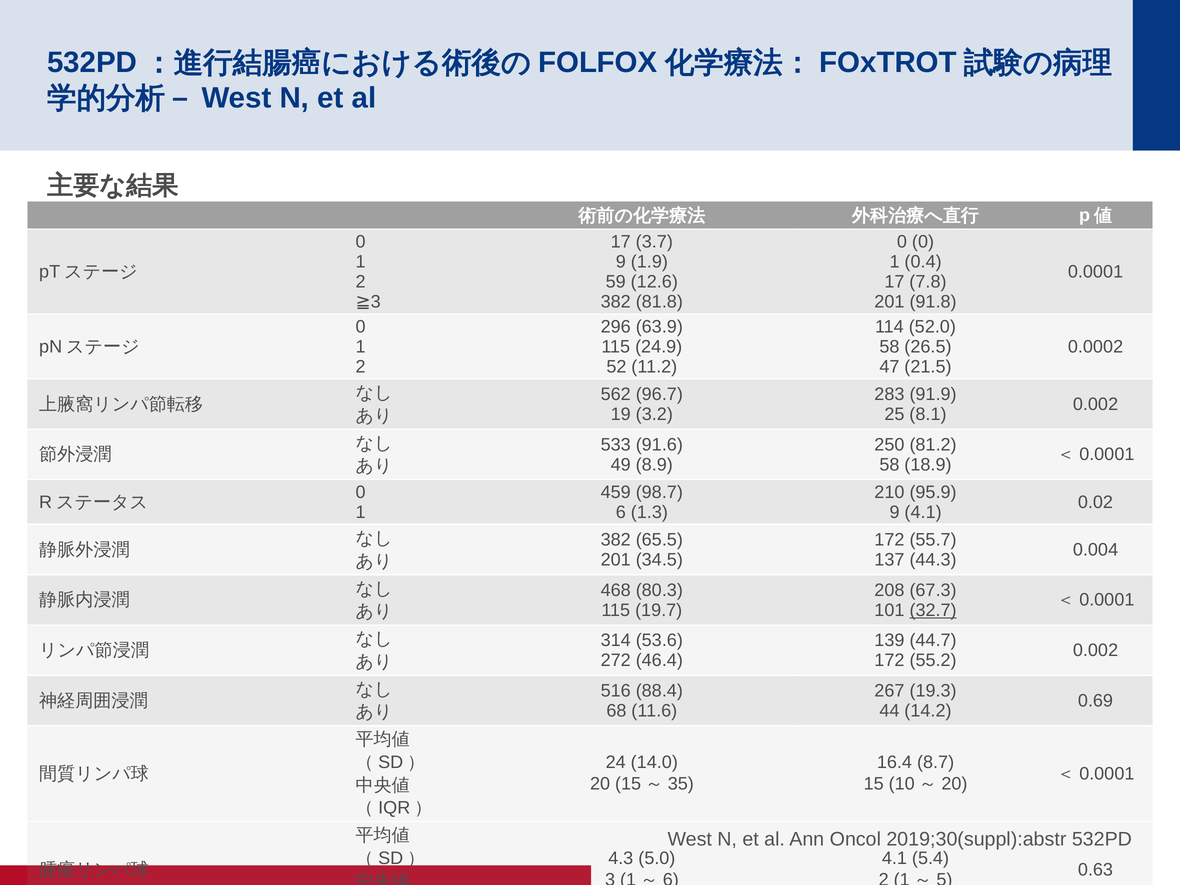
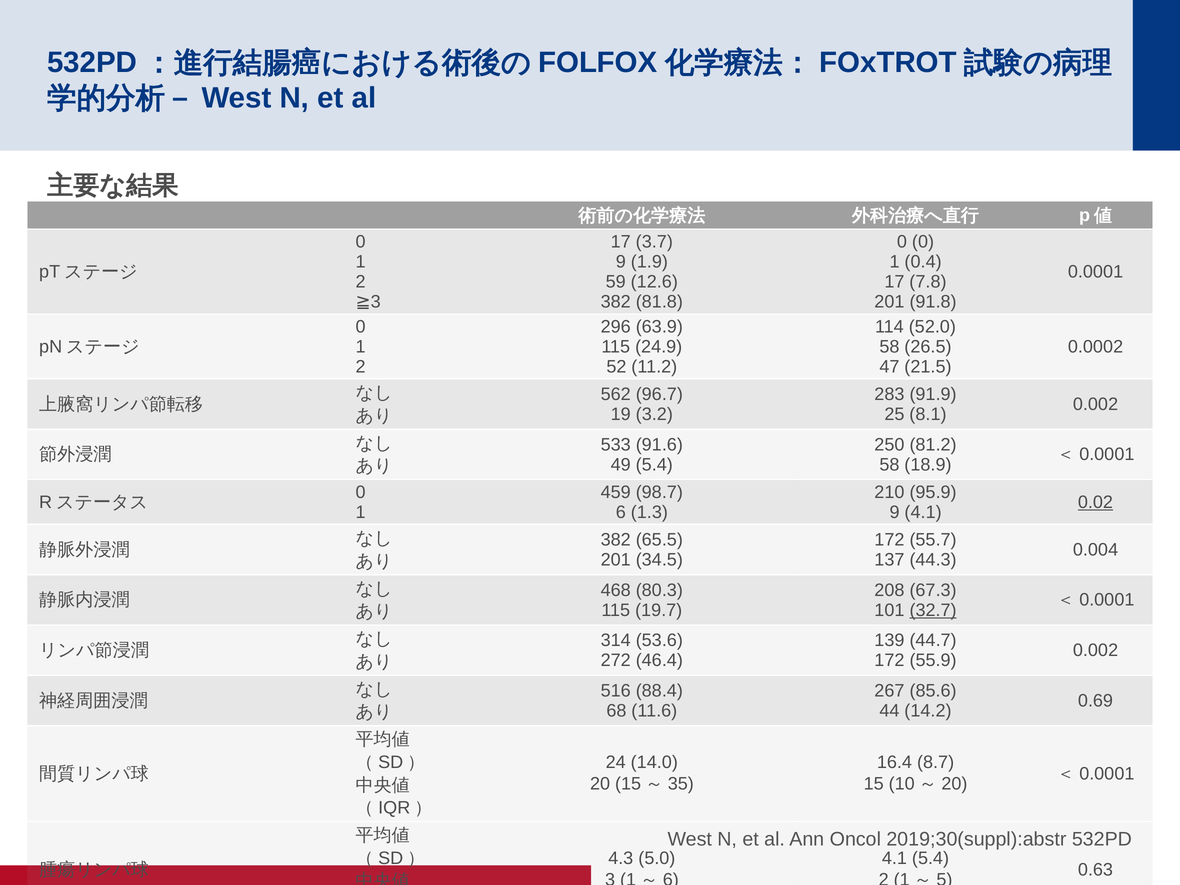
49 8.9: 8.9 -> 5.4 (654, 465)
0.02 underline: none -> present (1095, 502)
55.2: 55.2 -> 55.9 (933, 660)
19.3: 19.3 -> 85.6 (933, 691)
